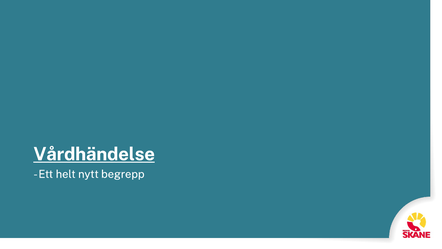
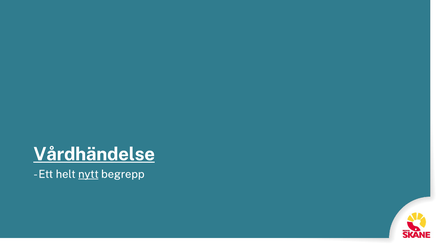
nytt underline: none -> present (88, 174)
